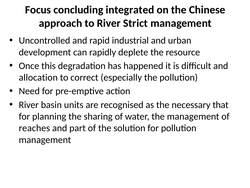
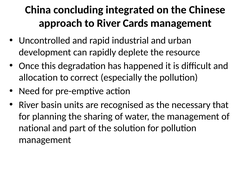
Focus: Focus -> China (38, 10)
Strict: Strict -> Cards (136, 23)
reaches: reaches -> national (34, 128)
